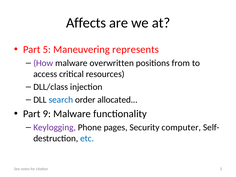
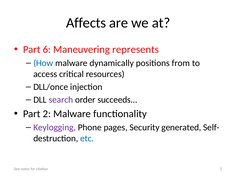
5: 5 -> 6 (47, 50)
How colour: purple -> blue (43, 63)
overwritten: overwritten -> dynamically (112, 63)
DLL/class: DLL/class -> DLL/once (51, 87)
search colour: blue -> purple (61, 100)
allocated: allocated -> succeeds (117, 100)
9: 9 -> 2 (47, 114)
computer: computer -> generated (181, 127)
